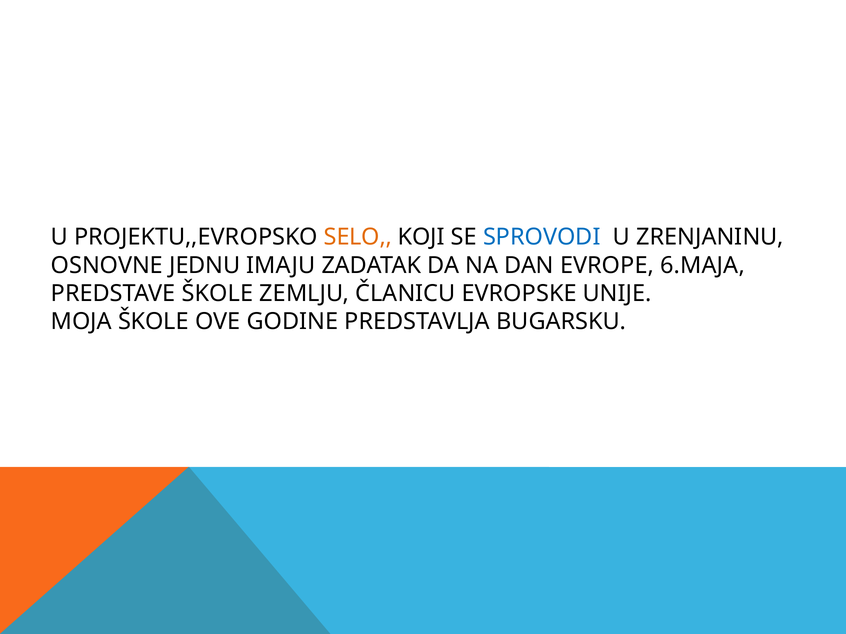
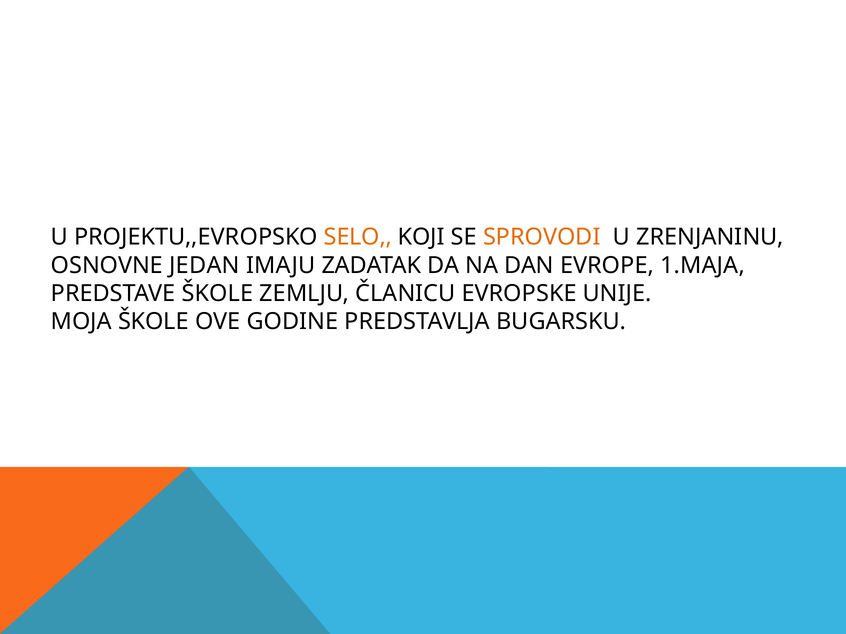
SPROVODI colour: blue -> orange (542, 237)
JEDNU: JEDNU -> JEDAN (205, 265)
6.MAJA: 6.MAJA -> 1.MAJA (702, 265)
